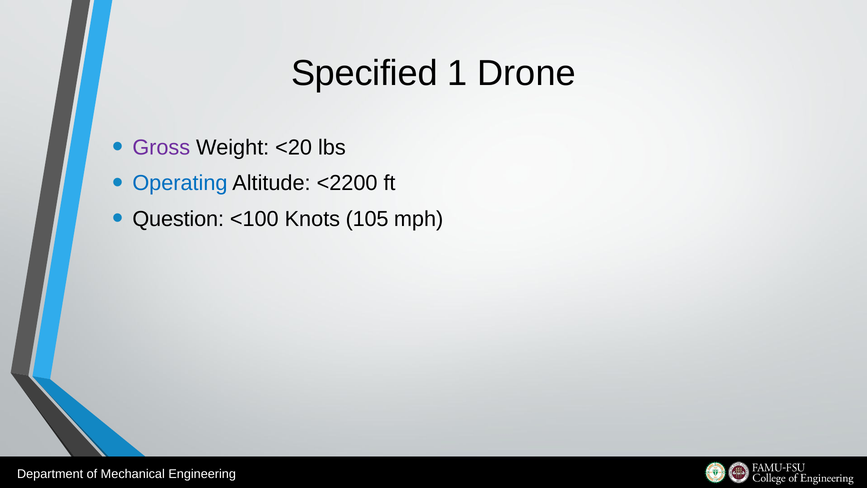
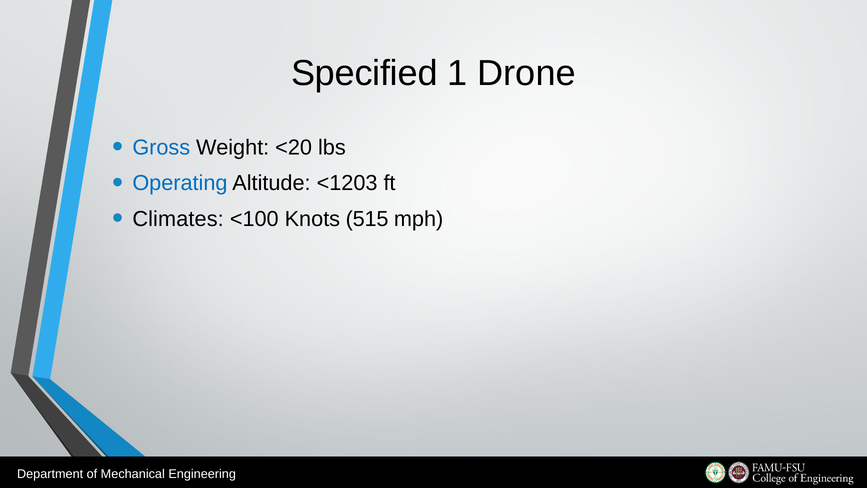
Gross colour: purple -> blue (161, 147)
<2200: <2200 -> <1203 (347, 183)
Question: Question -> Climates (178, 219)
105: 105 -> 515 (367, 219)
